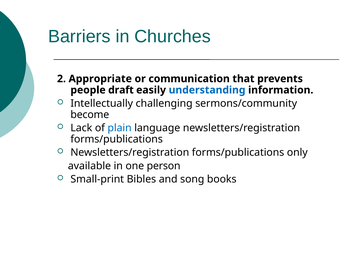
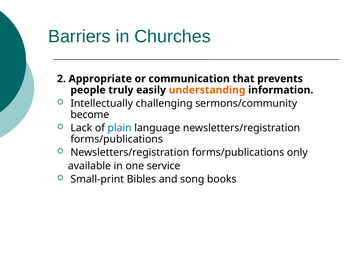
draft: draft -> truly (121, 90)
understanding colour: blue -> orange (207, 90)
person: person -> service (164, 166)
